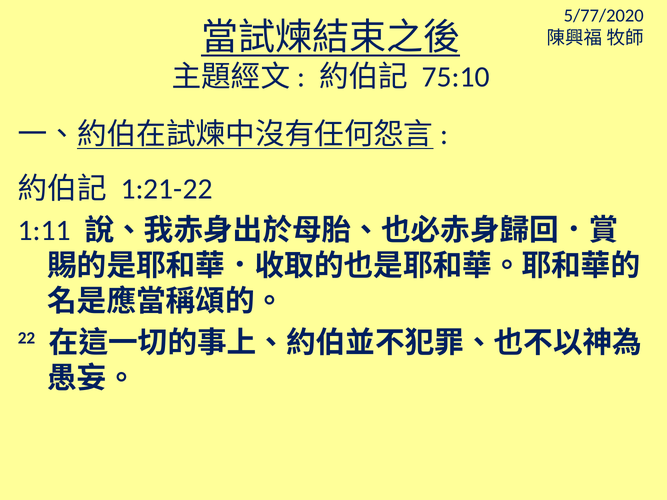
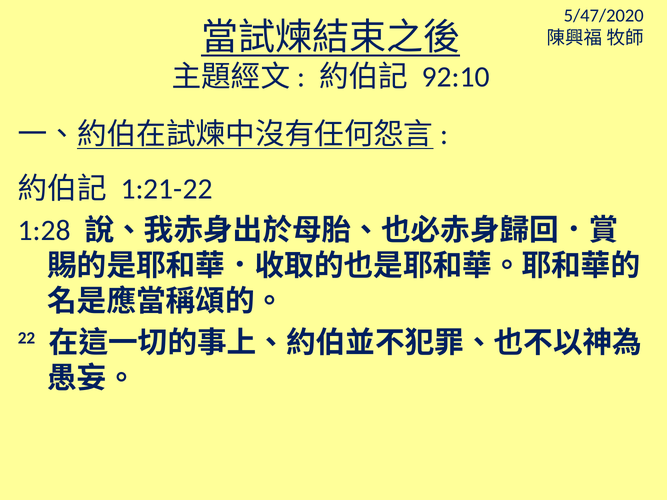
5/77/2020: 5/77/2020 -> 5/47/2020 (604, 16)
75:10: 75:10 -> 92:10 (456, 77)
1:11: 1:11 -> 1:28 (44, 230)
